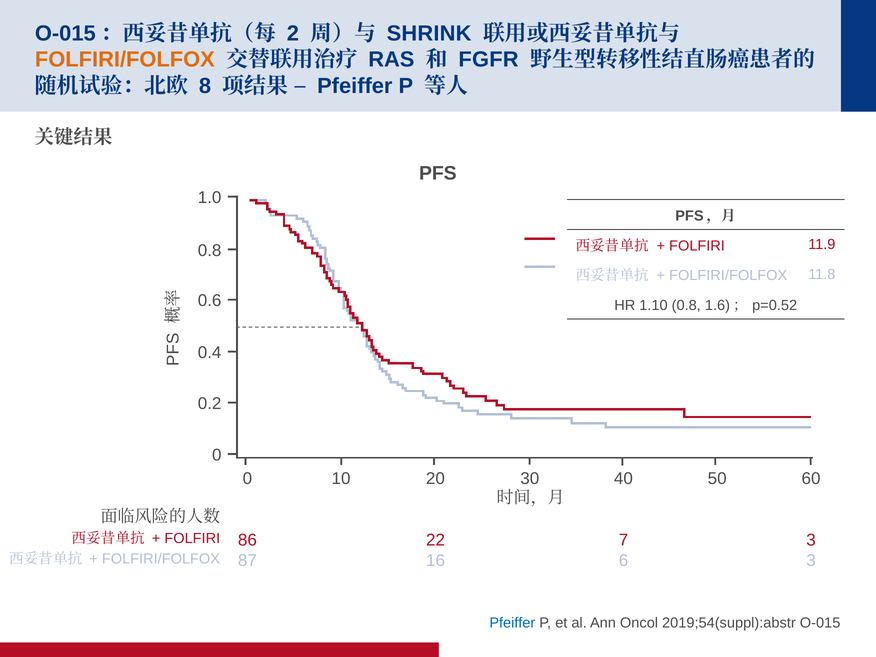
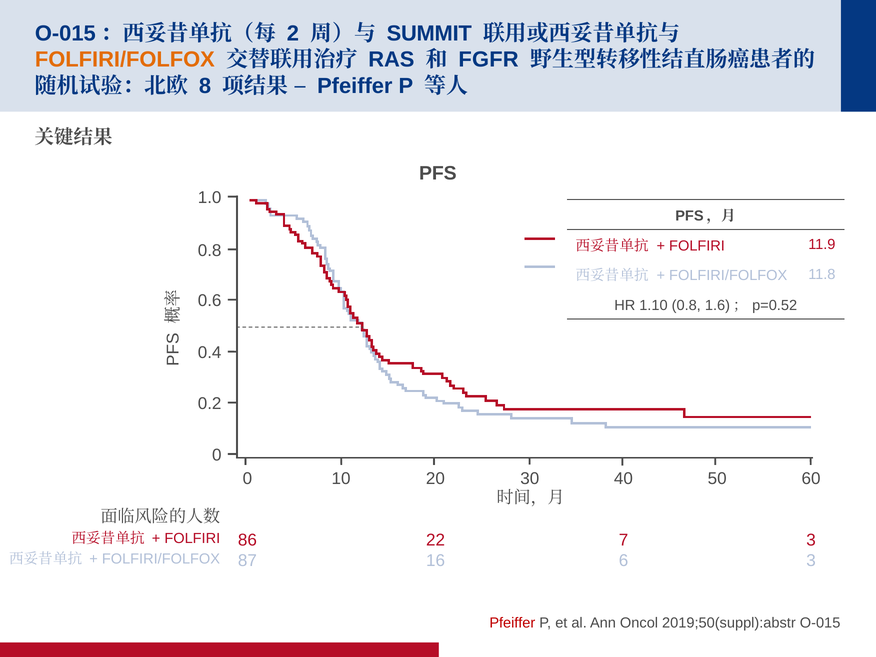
SHRINK: SHRINK -> SUMMIT (429, 33)
Pfeiffer colour: blue -> red (512, 623)
2019;54(suppl):abstr: 2019;54(suppl):abstr -> 2019;50(suppl):abstr (729, 623)
